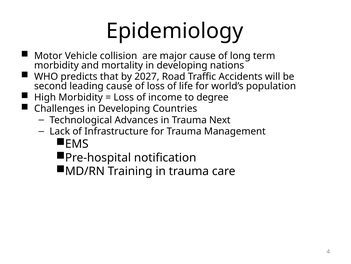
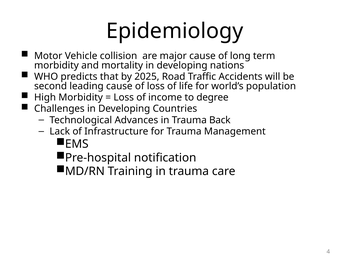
2027: 2027 -> 2025 (147, 76)
Next: Next -> Back (220, 120)
